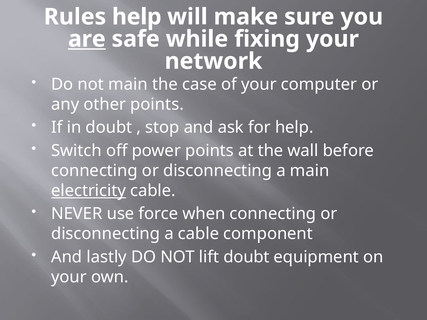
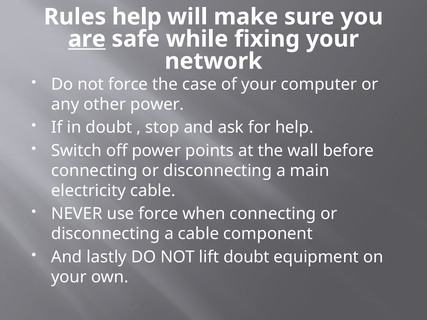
not main: main -> force (128, 84)
other points: points -> power (157, 104)
electricity underline: present -> none (89, 191)
